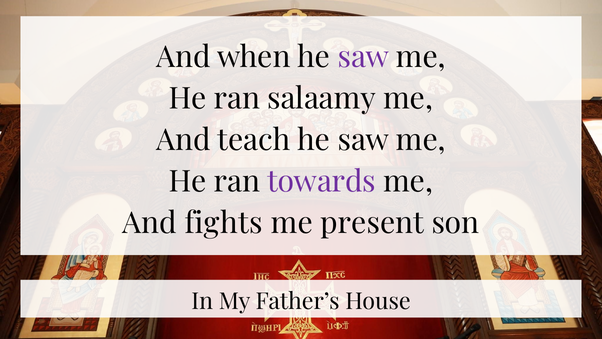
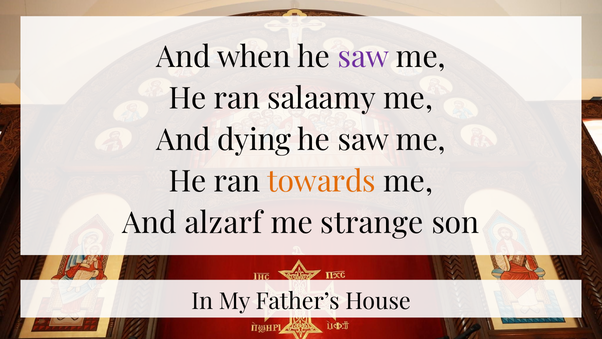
teach: teach -> dying (254, 140)
towards colour: purple -> orange (322, 182)
fights: fights -> alzarf (224, 223)
present: present -> strange (372, 223)
